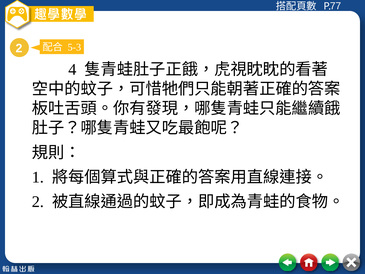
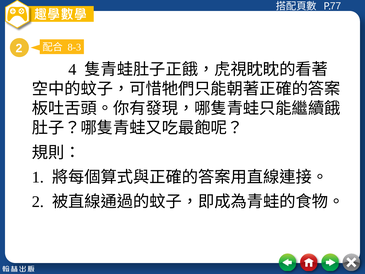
5-3: 5-3 -> 8-3 (74, 47)
